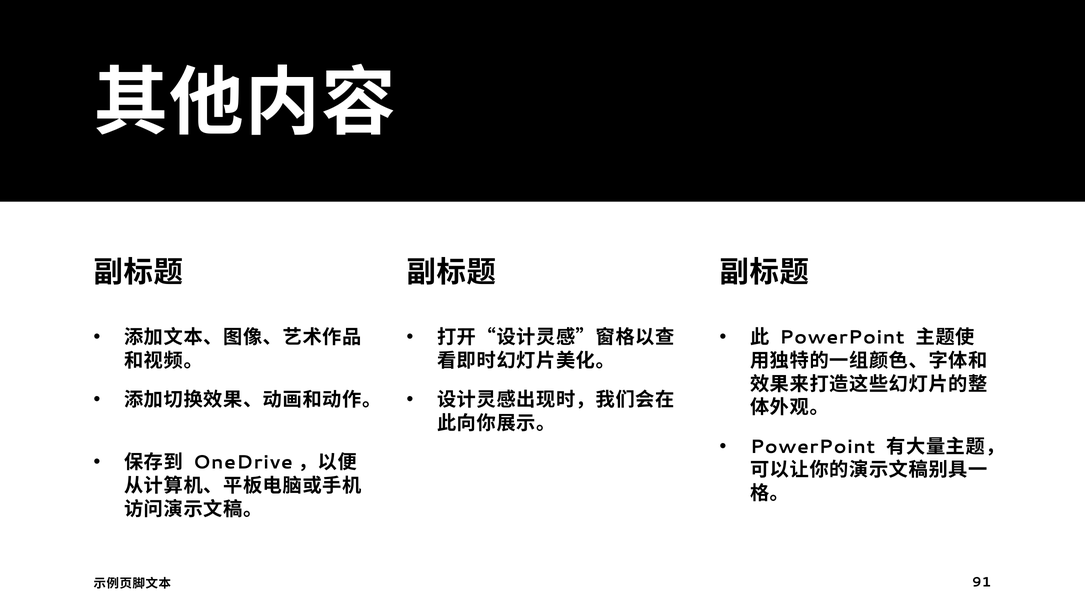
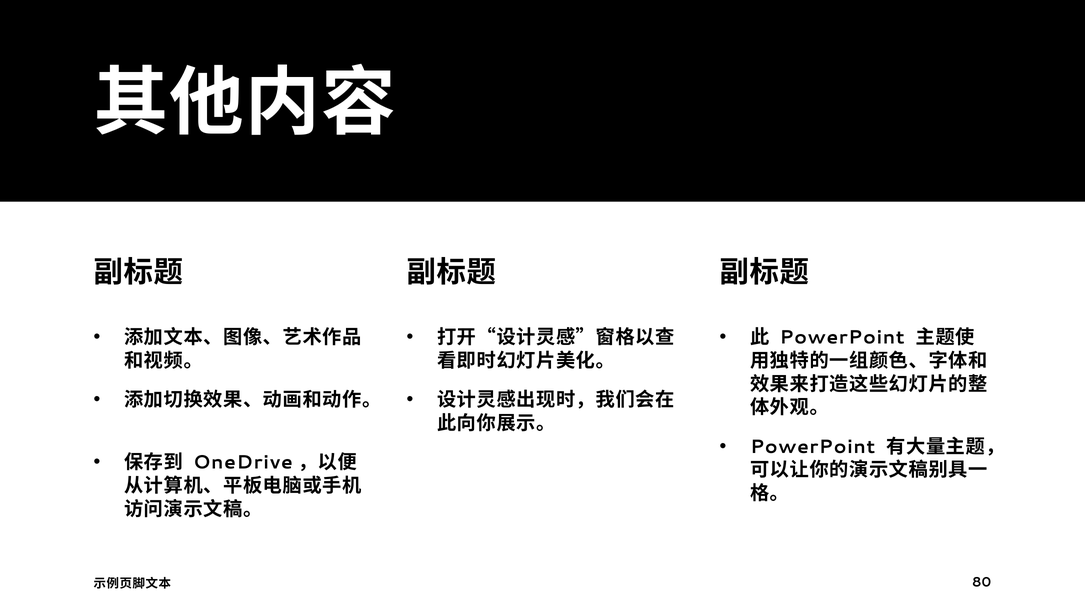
91: 91 -> 80 (982, 581)
